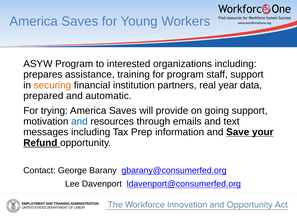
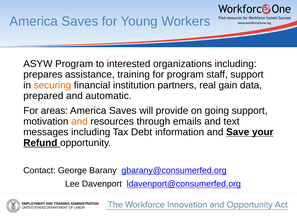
year: year -> gain (228, 85)
trying: trying -> areas (54, 111)
and colour: blue -> orange (79, 121)
Prep: Prep -> Debt (142, 132)
